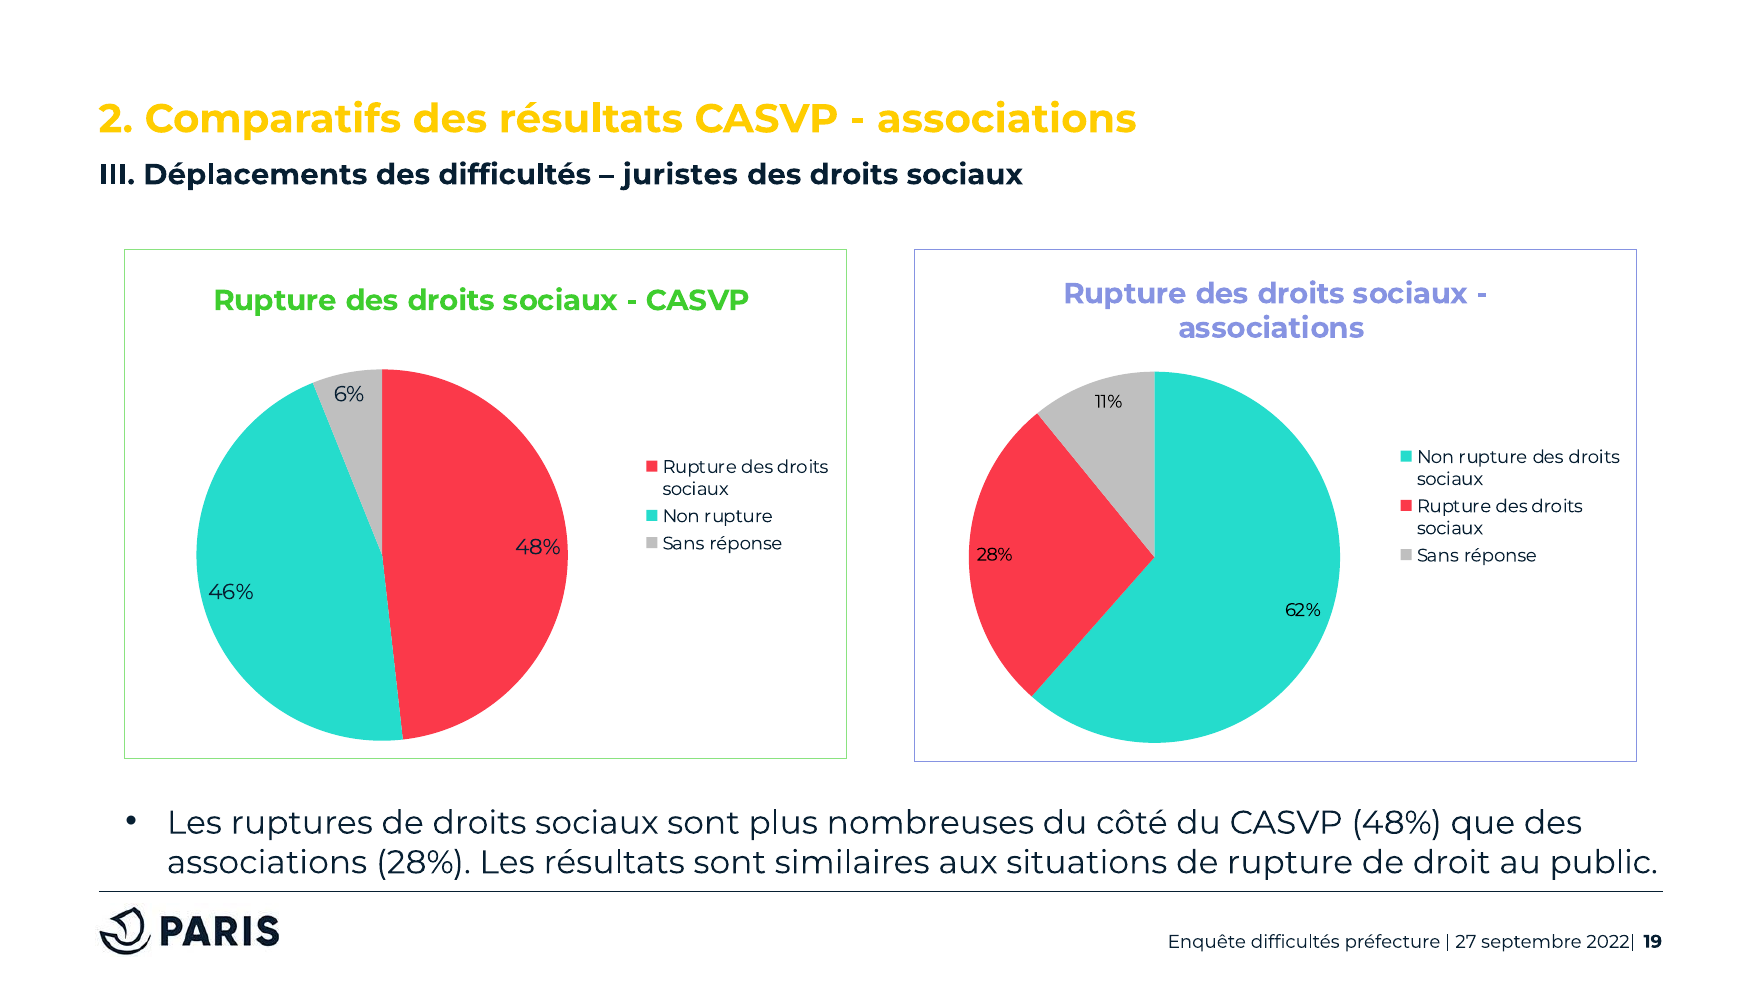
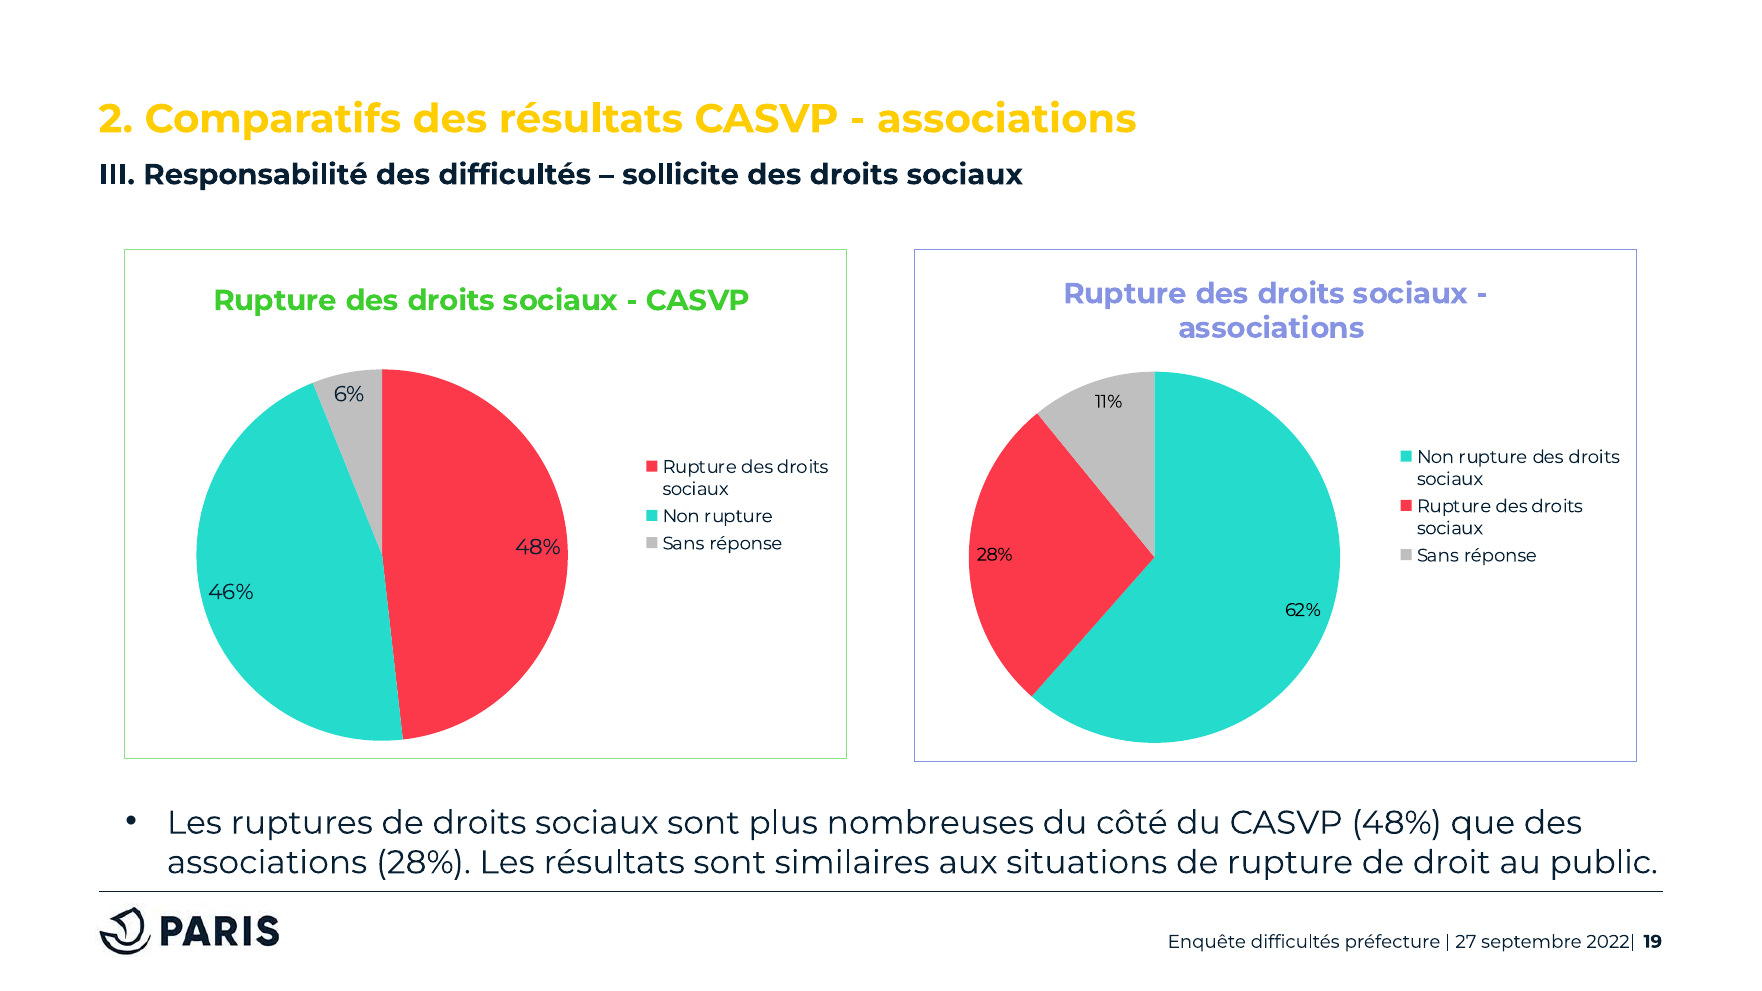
Déplacements: Déplacements -> Responsabilité (255, 175)
juristes: juristes -> sollicite (681, 175)
